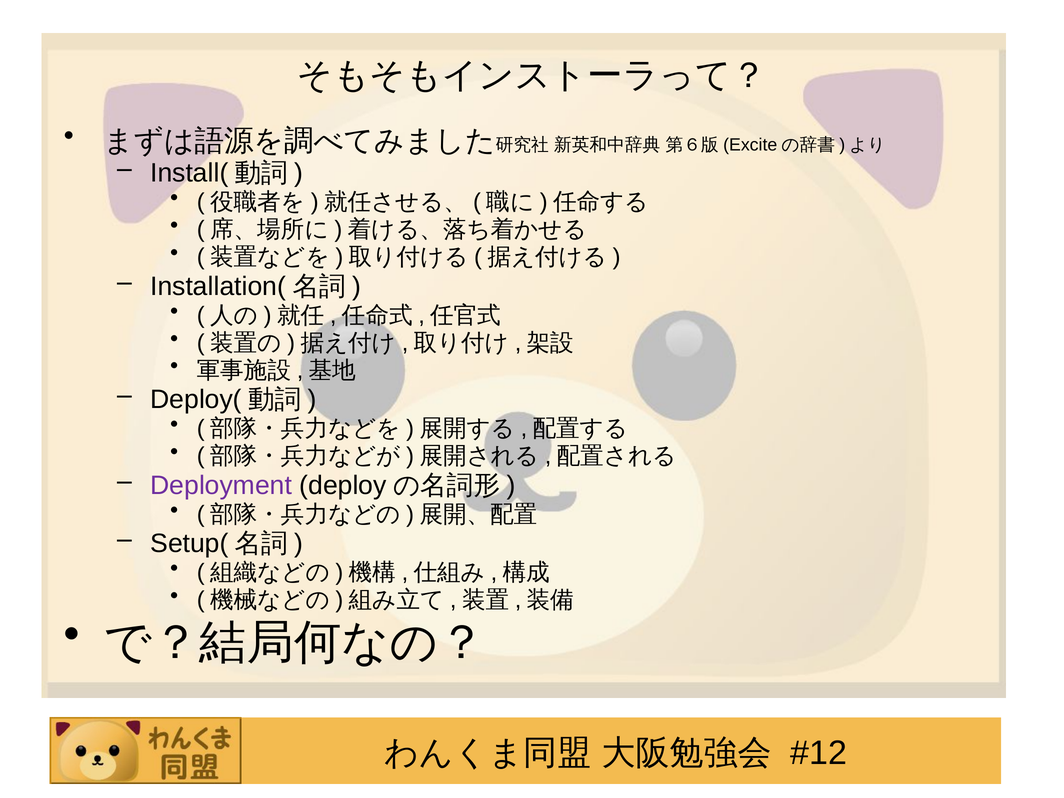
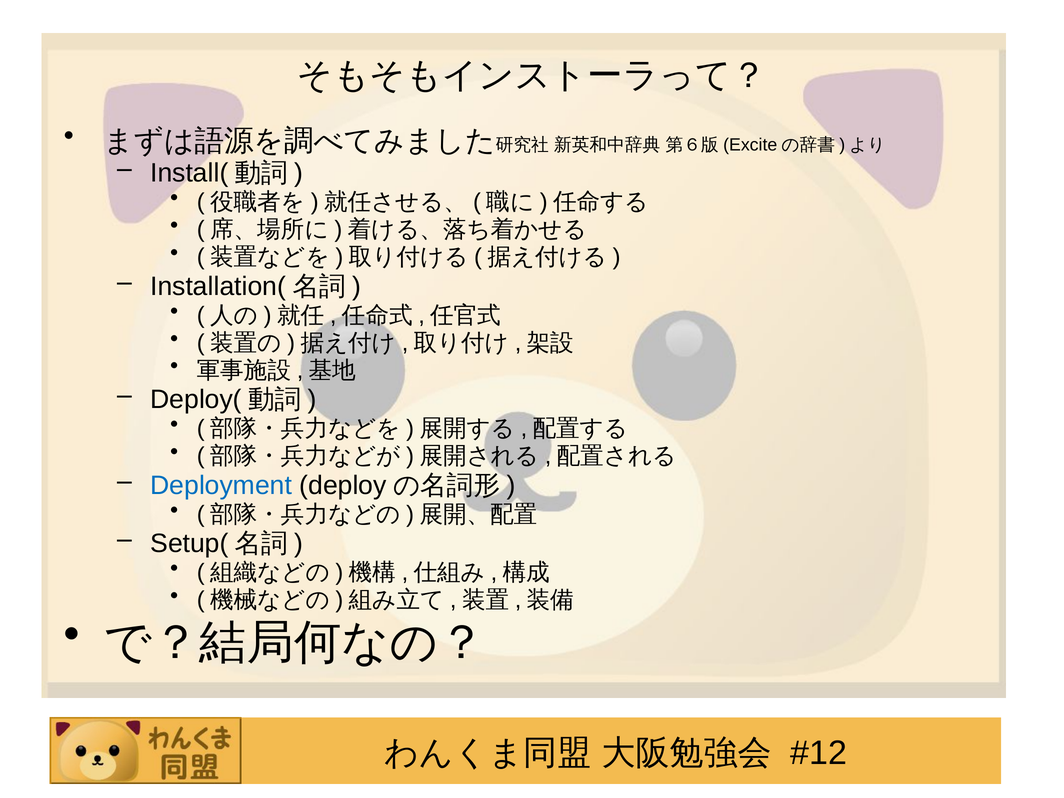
Deployment colour: purple -> blue (221, 485)
